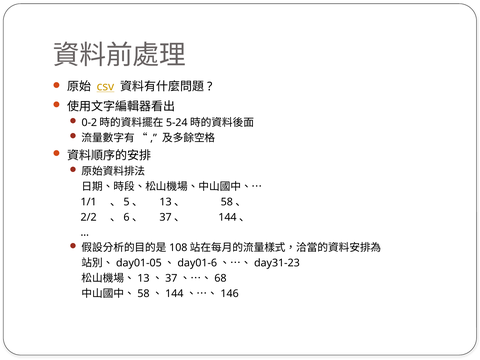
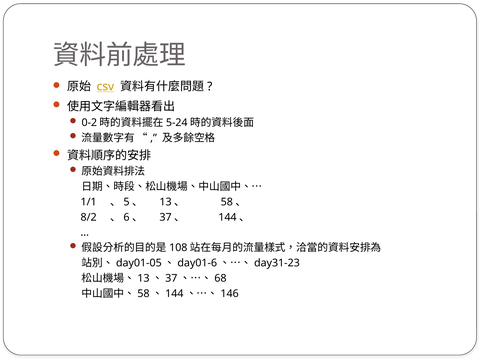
2/2: 2/2 -> 8/2 (89, 217)
